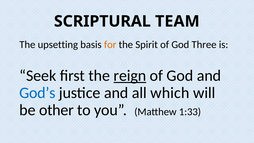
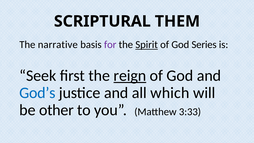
TEAM: TEAM -> THEM (177, 21)
upsetting: upsetting -> narrative (58, 45)
for colour: orange -> purple (110, 45)
Spirit underline: none -> present (147, 45)
Three: Three -> Series (204, 45)
1:33: 1:33 -> 3:33 (190, 112)
